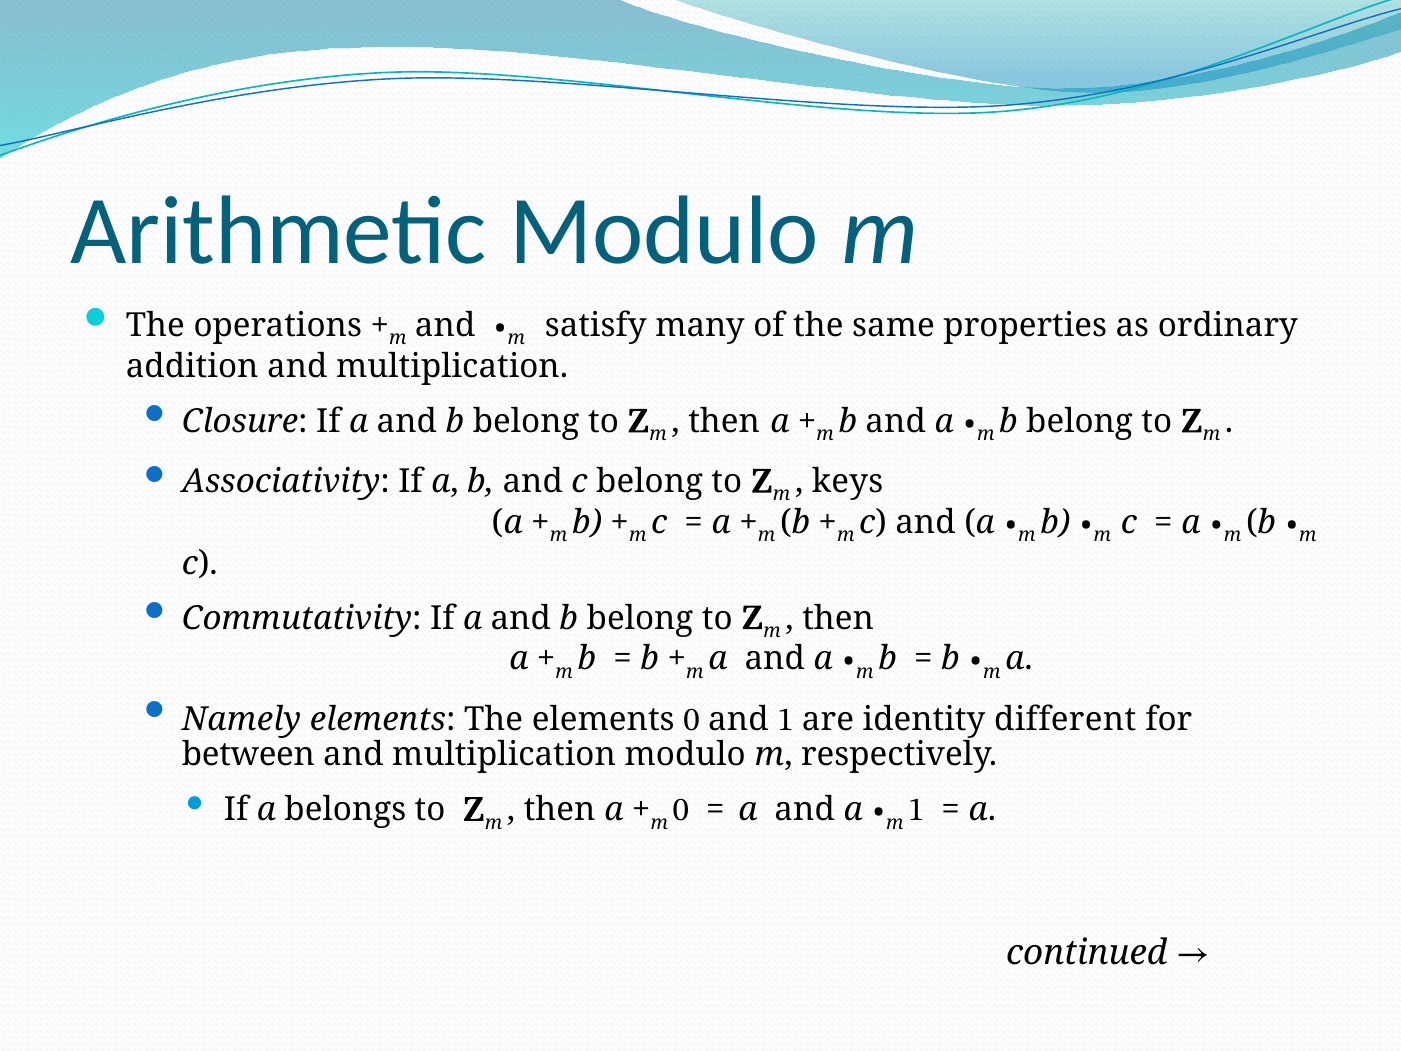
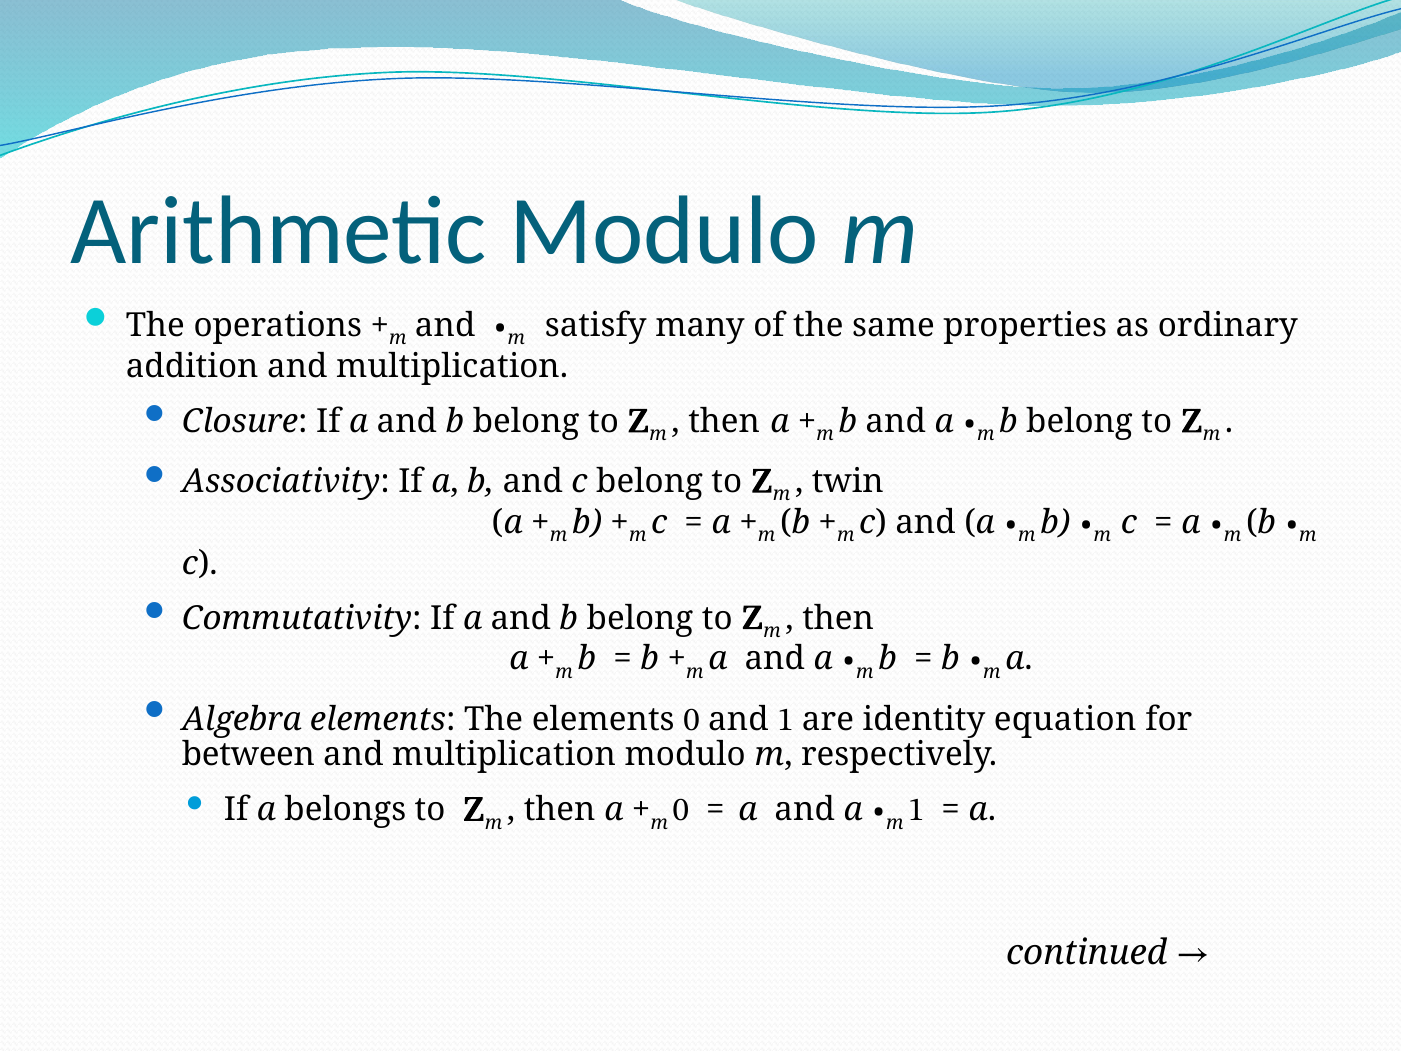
keys: keys -> twin (848, 481)
Namely: Namely -> Algebra (242, 719)
different: different -> equation (1065, 719)
